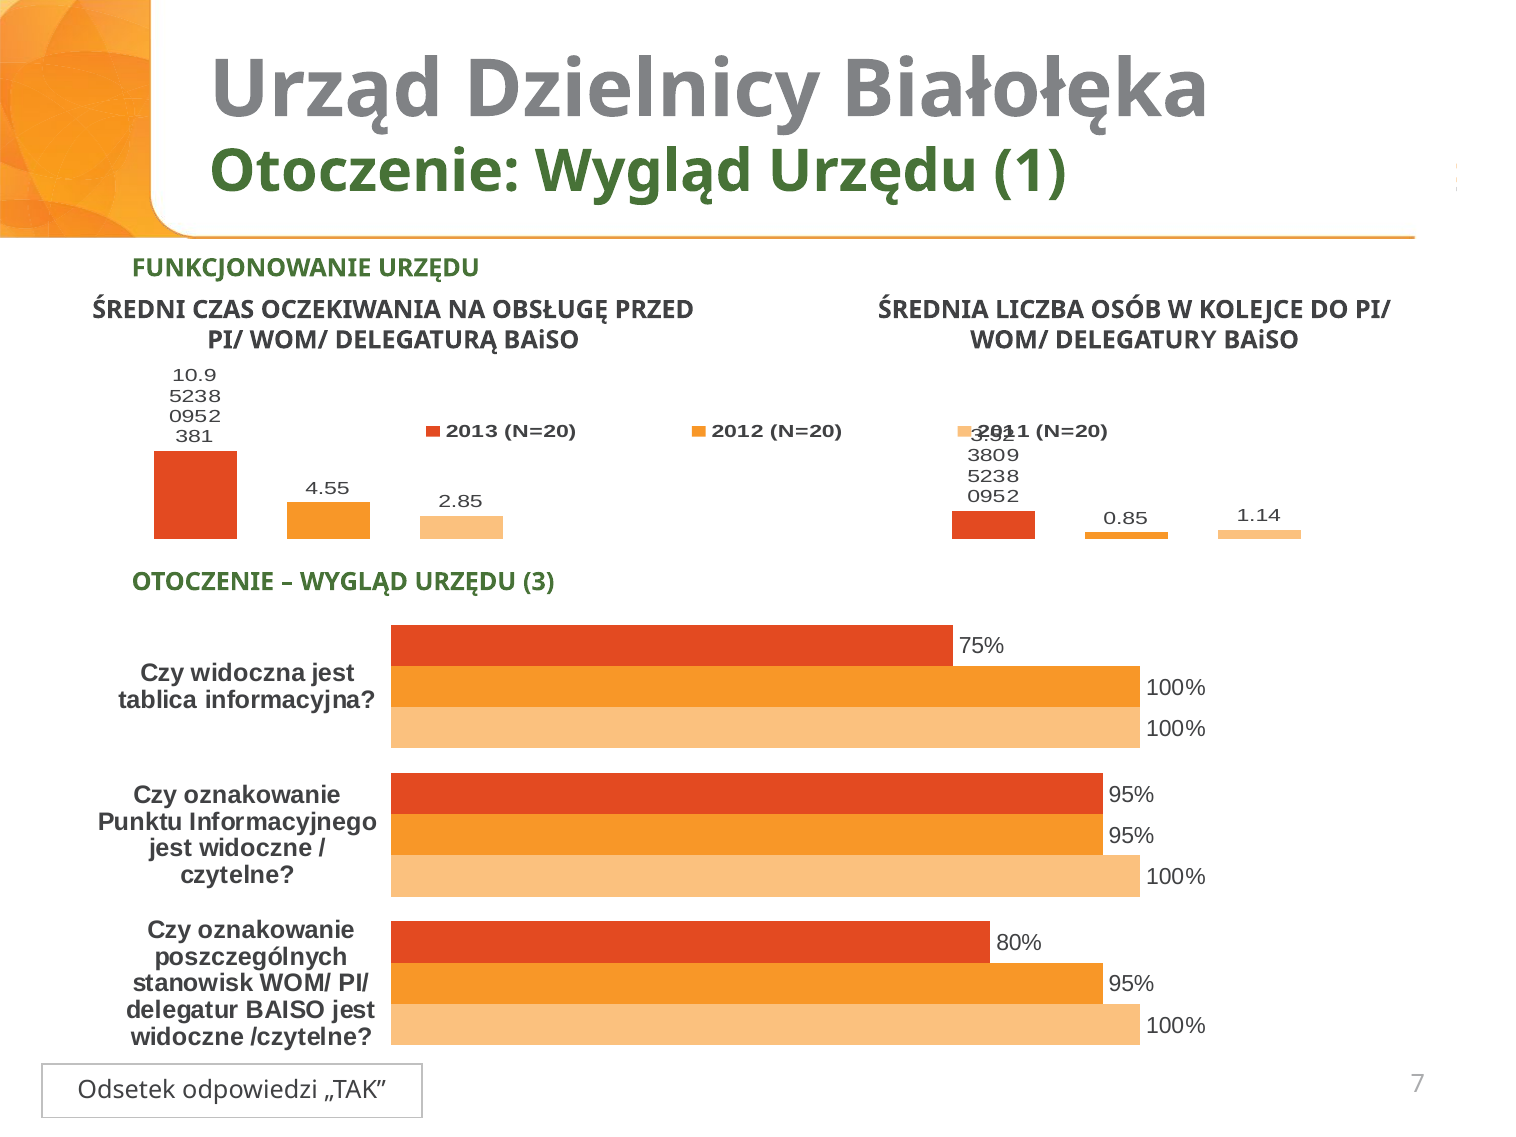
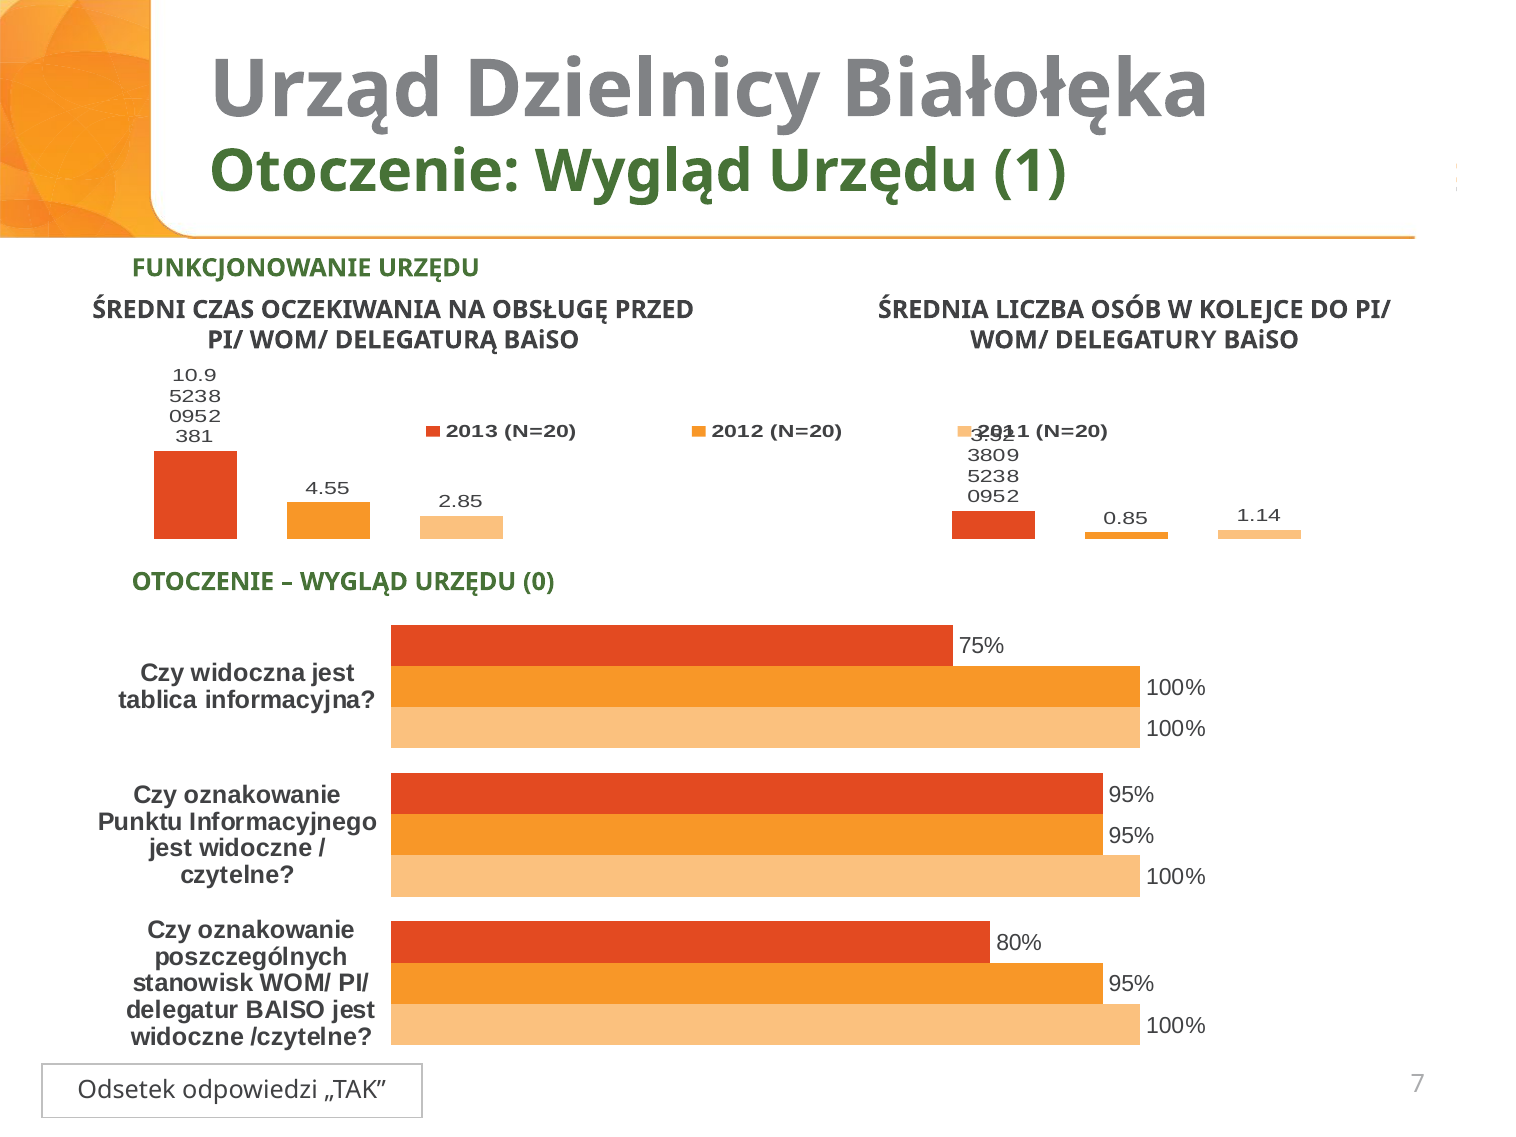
3: 3 -> 0 (539, 582)
